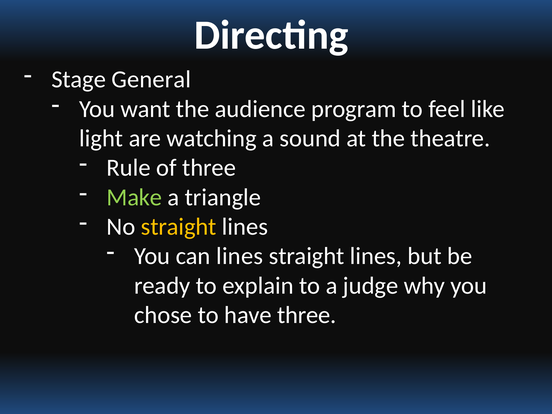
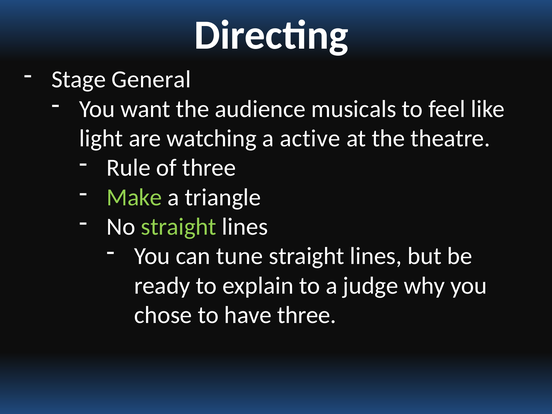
program: program -> musicals (354, 109)
sound: sound -> active (310, 138)
straight colour: yellow -> light green (179, 227)
can lines: lines -> tune (240, 256)
